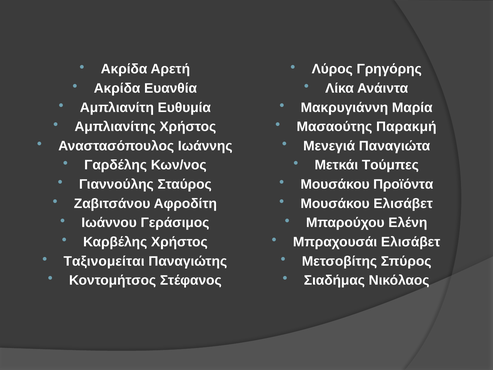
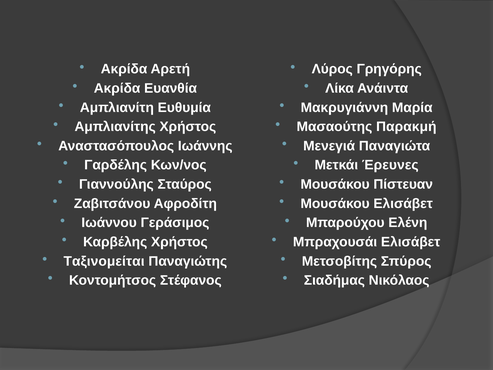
Τούμπες: Τούμπες -> Έρευνες (390, 165)
Προϊόντα: Προϊόντα -> Πίστευαν (403, 184)
